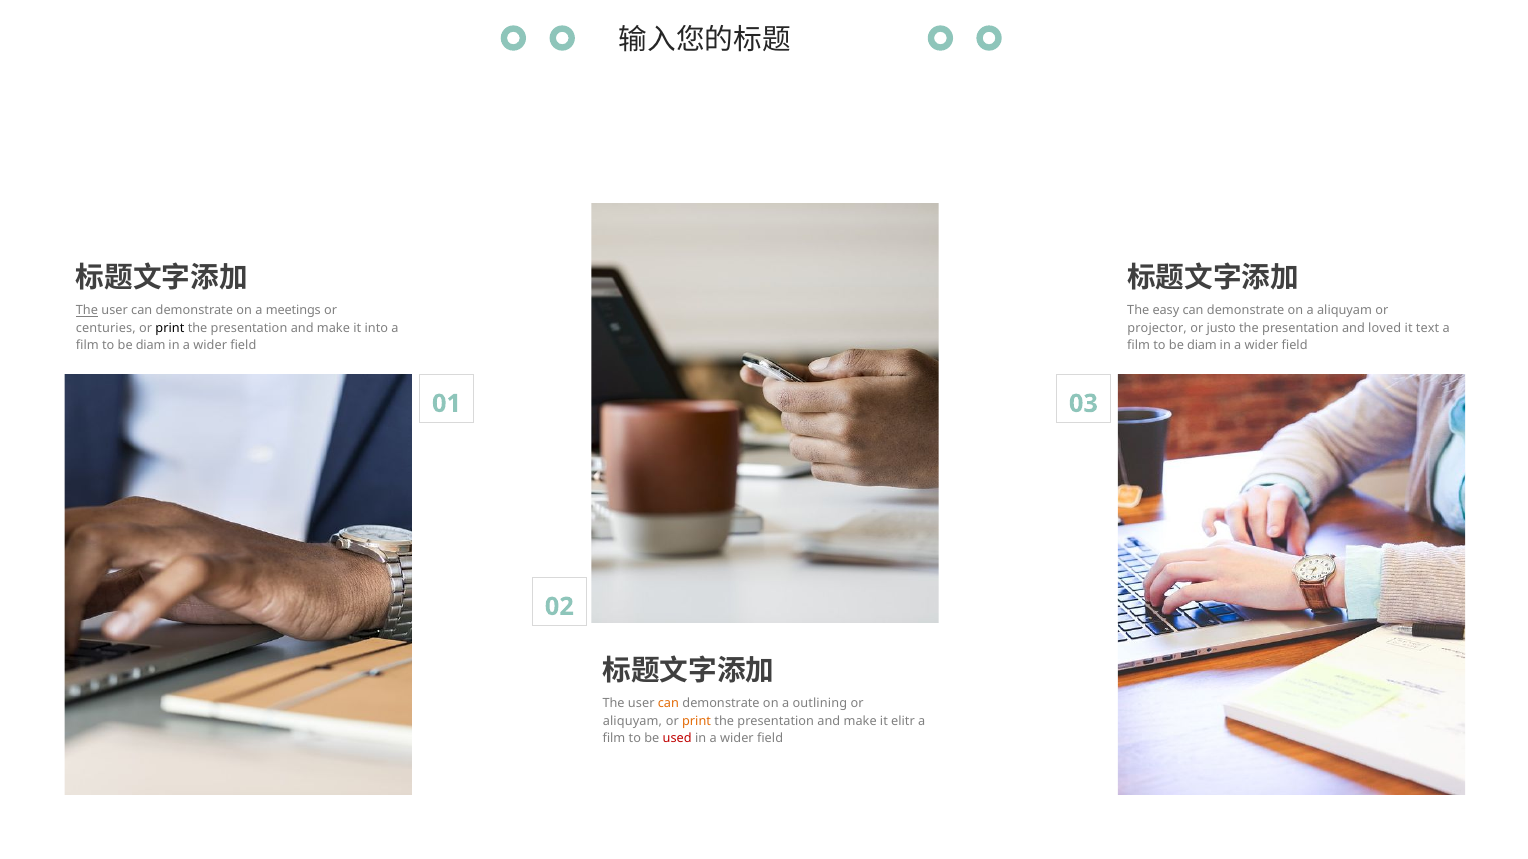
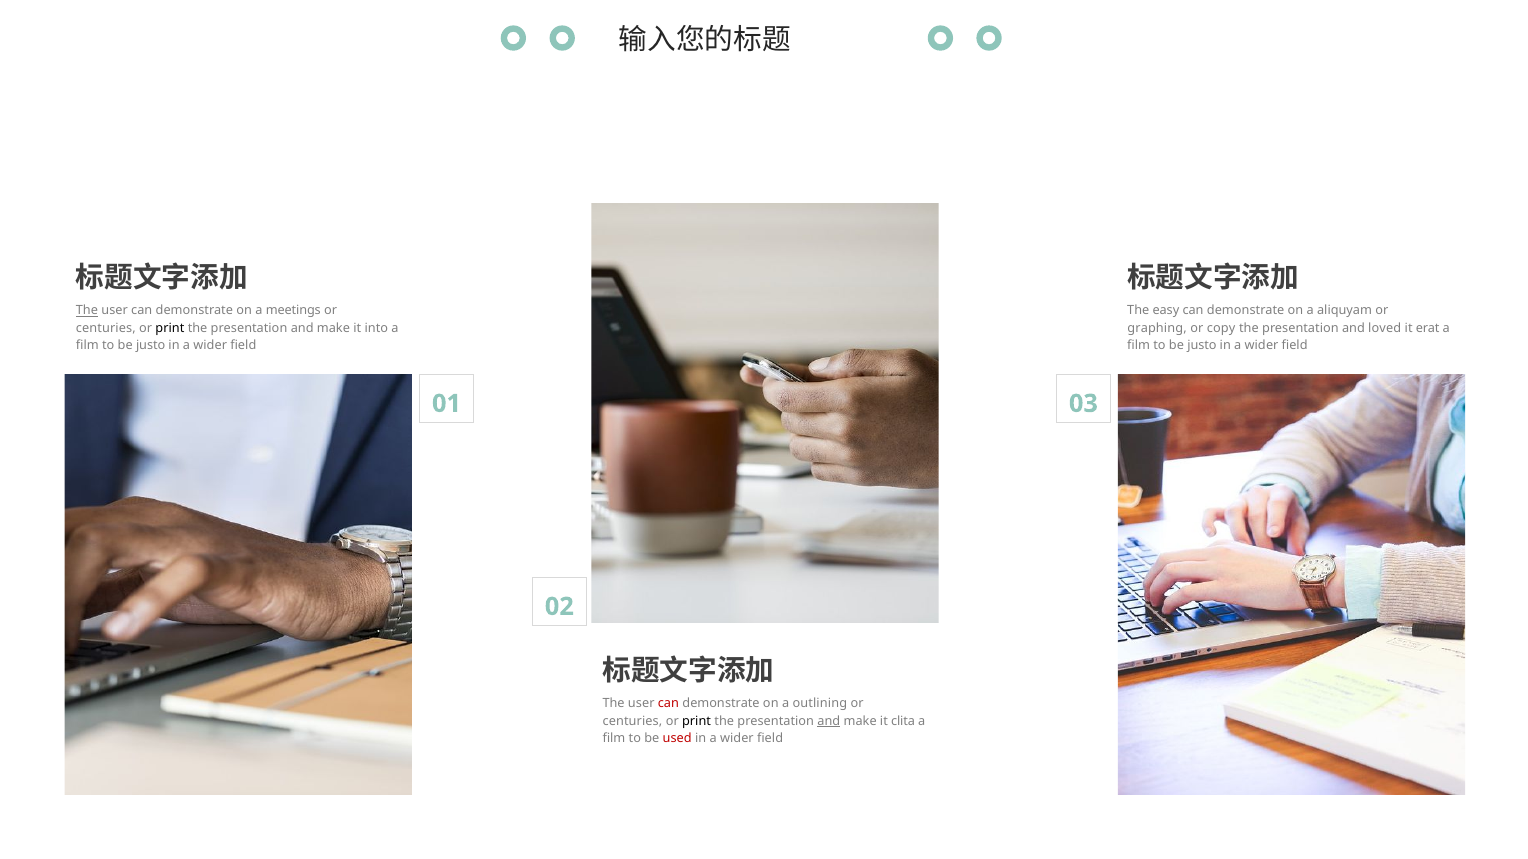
projector: projector -> graphing (1157, 328)
justo: justo -> copy (1221, 328)
text: text -> erat (1428, 328)
diam: diam -> justo (151, 345)
diam: diam -> justo (1202, 345)
can colour: orange -> red (668, 704)
aliquyam: aliquyam -> centuries (632, 721)
print colour: orange -> black (697, 721)
and underline: none -> present (829, 721)
elitr: elitr -> clita (903, 721)
